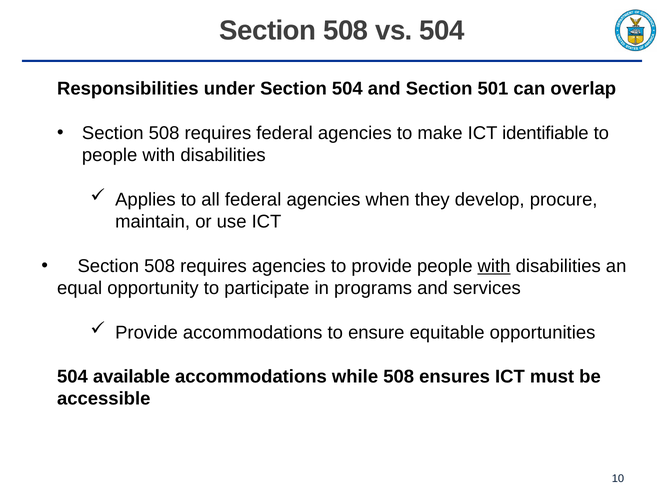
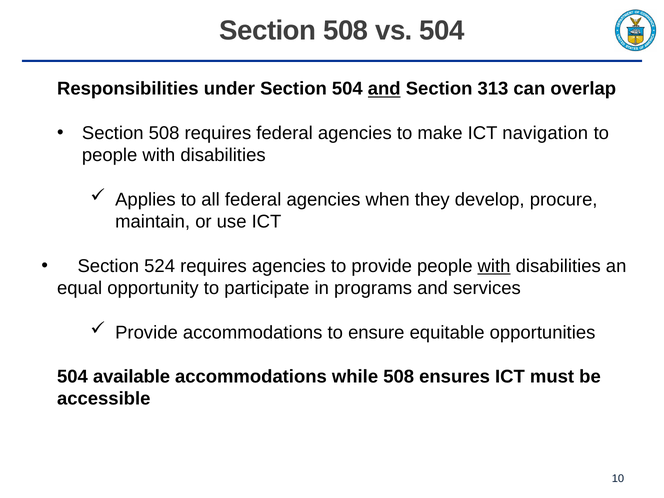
and underline: none -> present (384, 89)
501: 501 -> 313 (493, 89)
identifiable: identifiable -> navigation (545, 133)
508: 508 -> 524 (160, 266)
